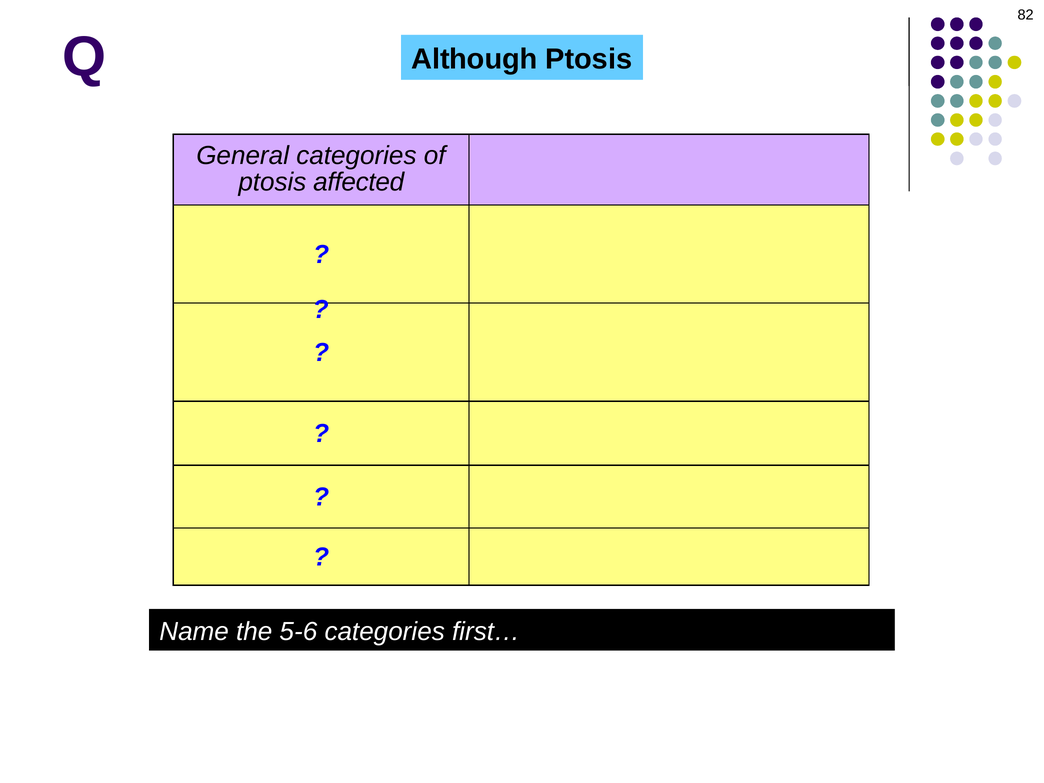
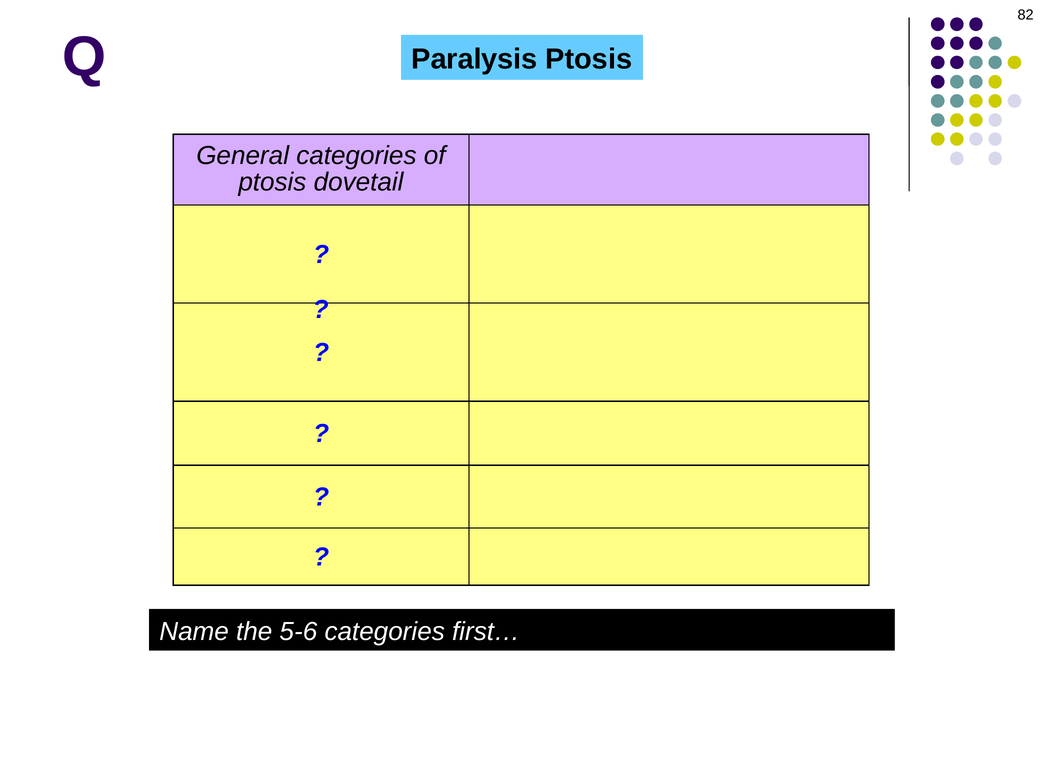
Although: Although -> Paralysis (474, 59)
affected: affected -> dovetail (359, 182)
